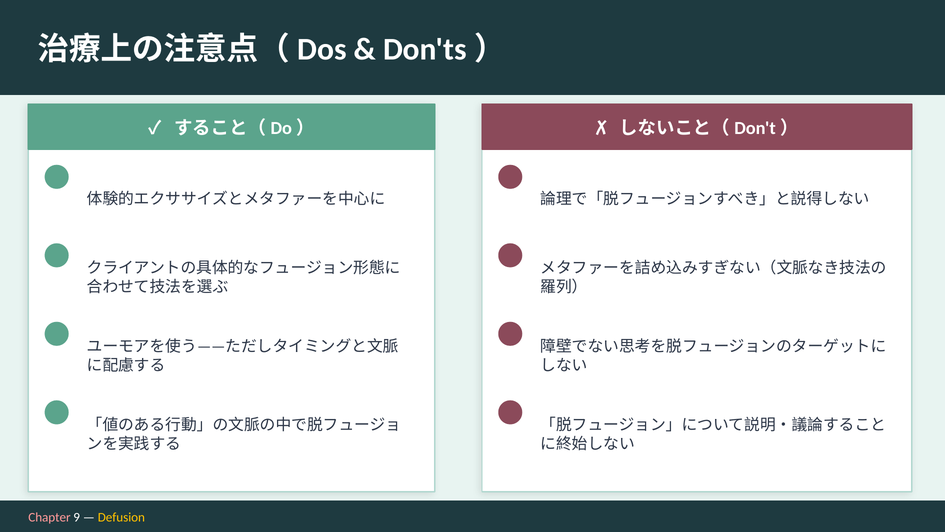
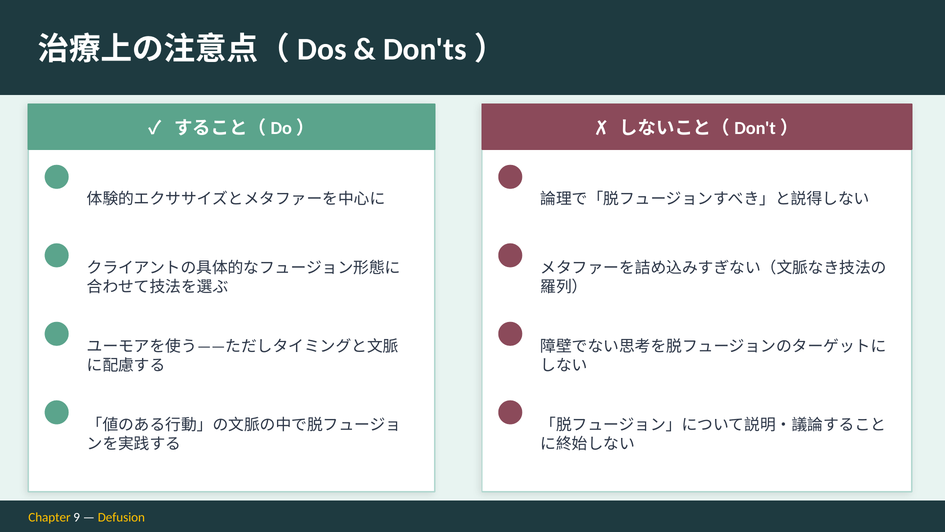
Chapter colour: pink -> yellow (49, 517)
